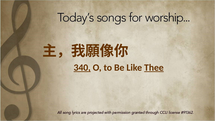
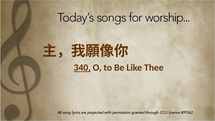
Thee underline: present -> none (154, 68)
